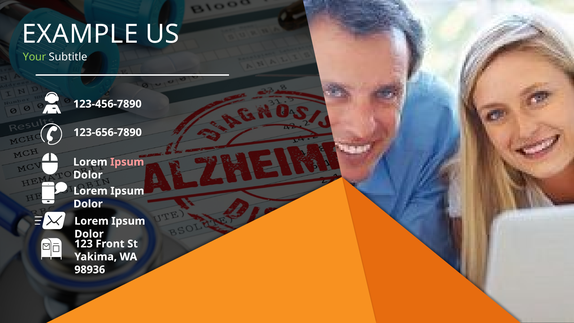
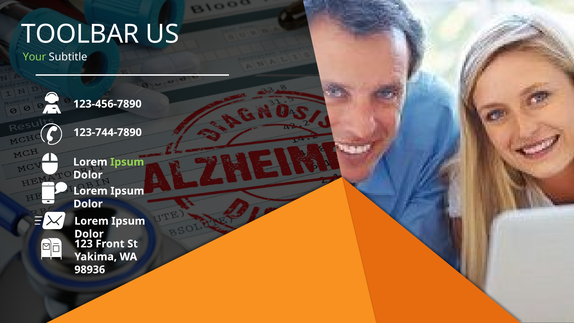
EXAMPLE: EXAMPLE -> TOOLBAR (80, 34)
123-656-7890: 123-656-7890 -> 123-744-7890 (108, 132)
Ipsum colour: pink -> light green (127, 162)
